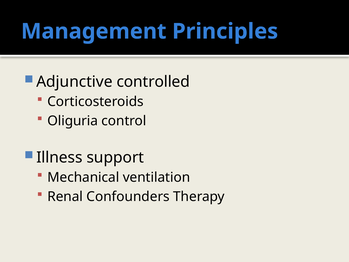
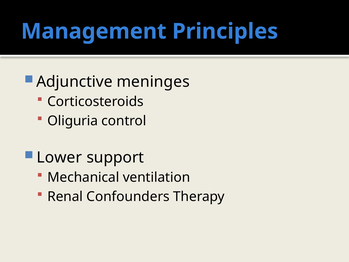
controlled: controlled -> meninges (153, 82)
Illness: Illness -> Lower (59, 157)
